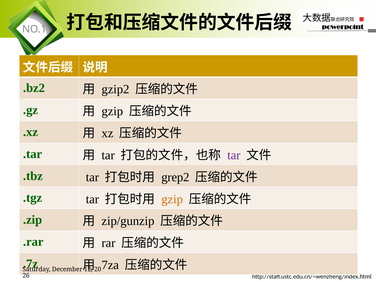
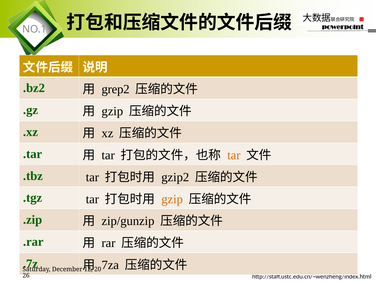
gzip2: gzip2 -> grep2 (116, 89)
tar colour: purple -> orange (234, 155)
grep2: grep2 -> gzip2 (175, 177)
